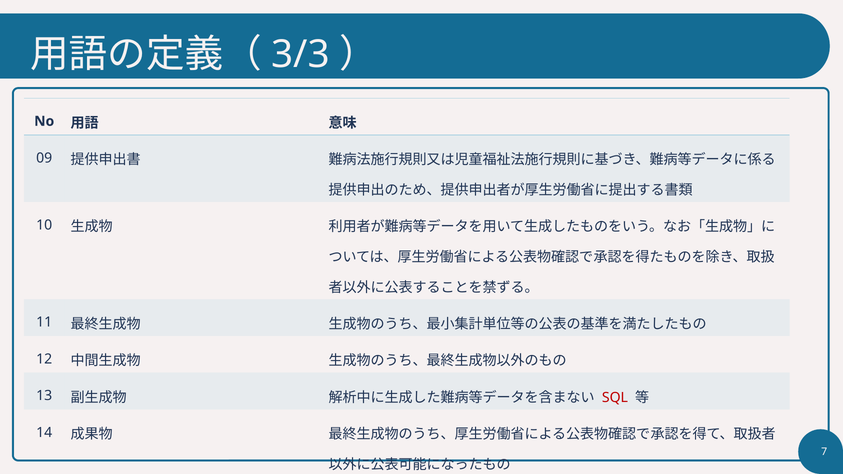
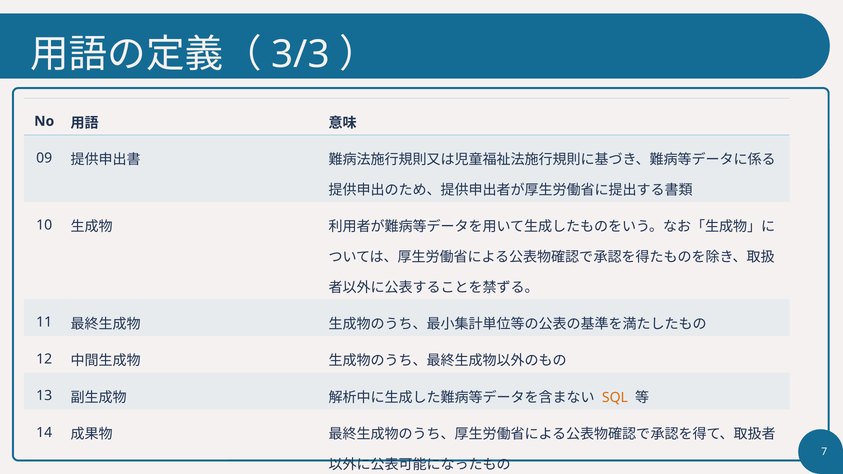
SQL colour: red -> orange (615, 398)
